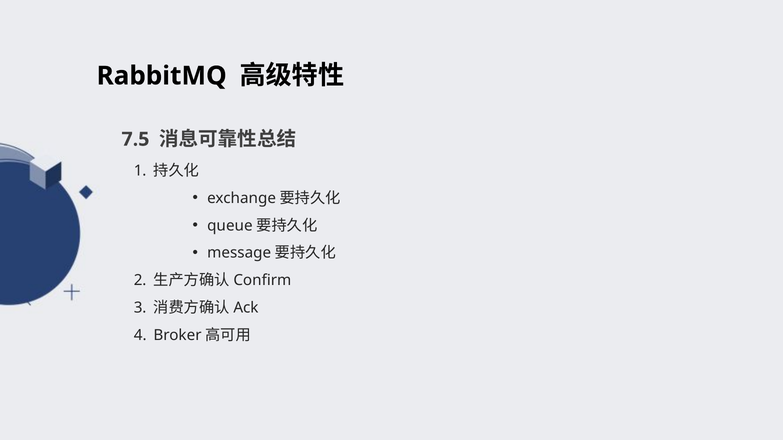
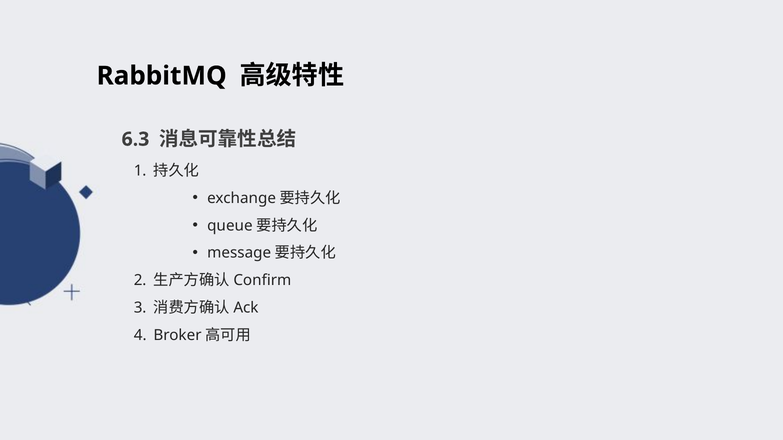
7.5: 7.5 -> 6.3 (135, 139)
